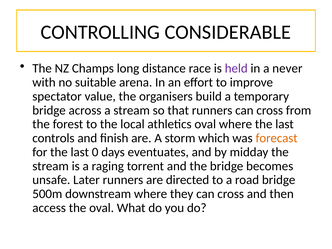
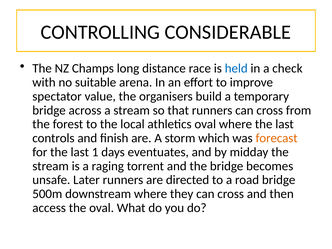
held colour: purple -> blue (236, 68)
never: never -> check (287, 68)
0: 0 -> 1 (95, 152)
